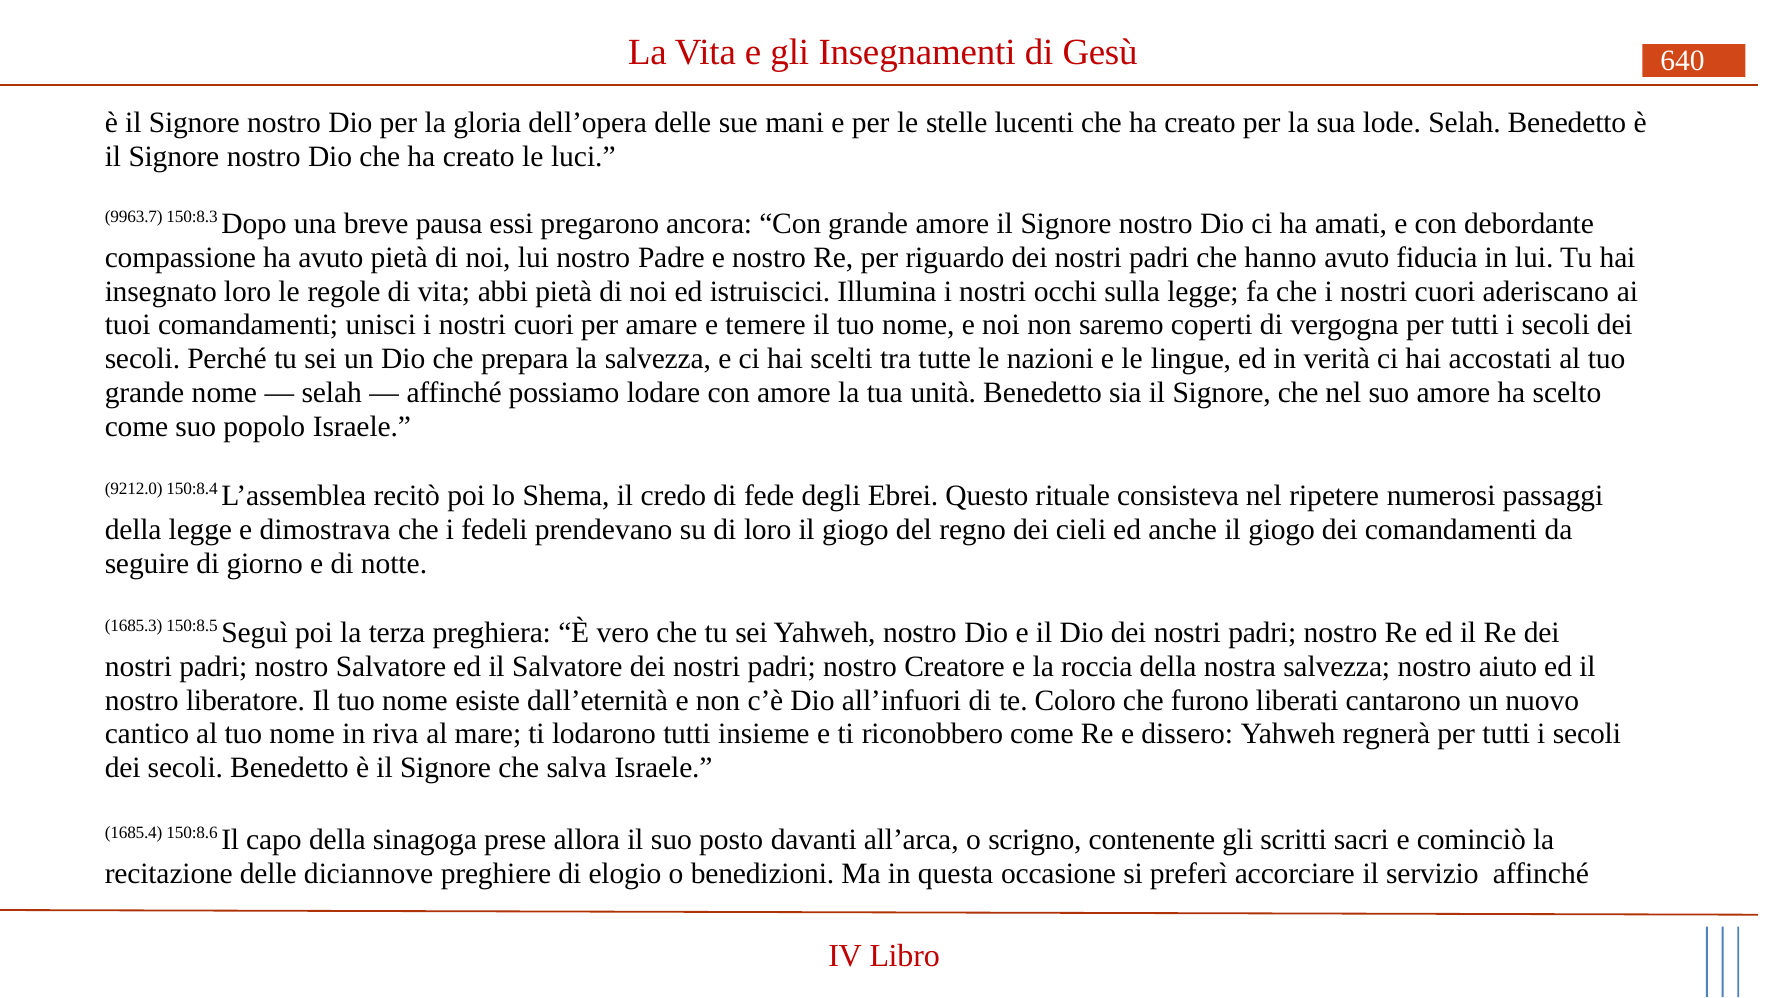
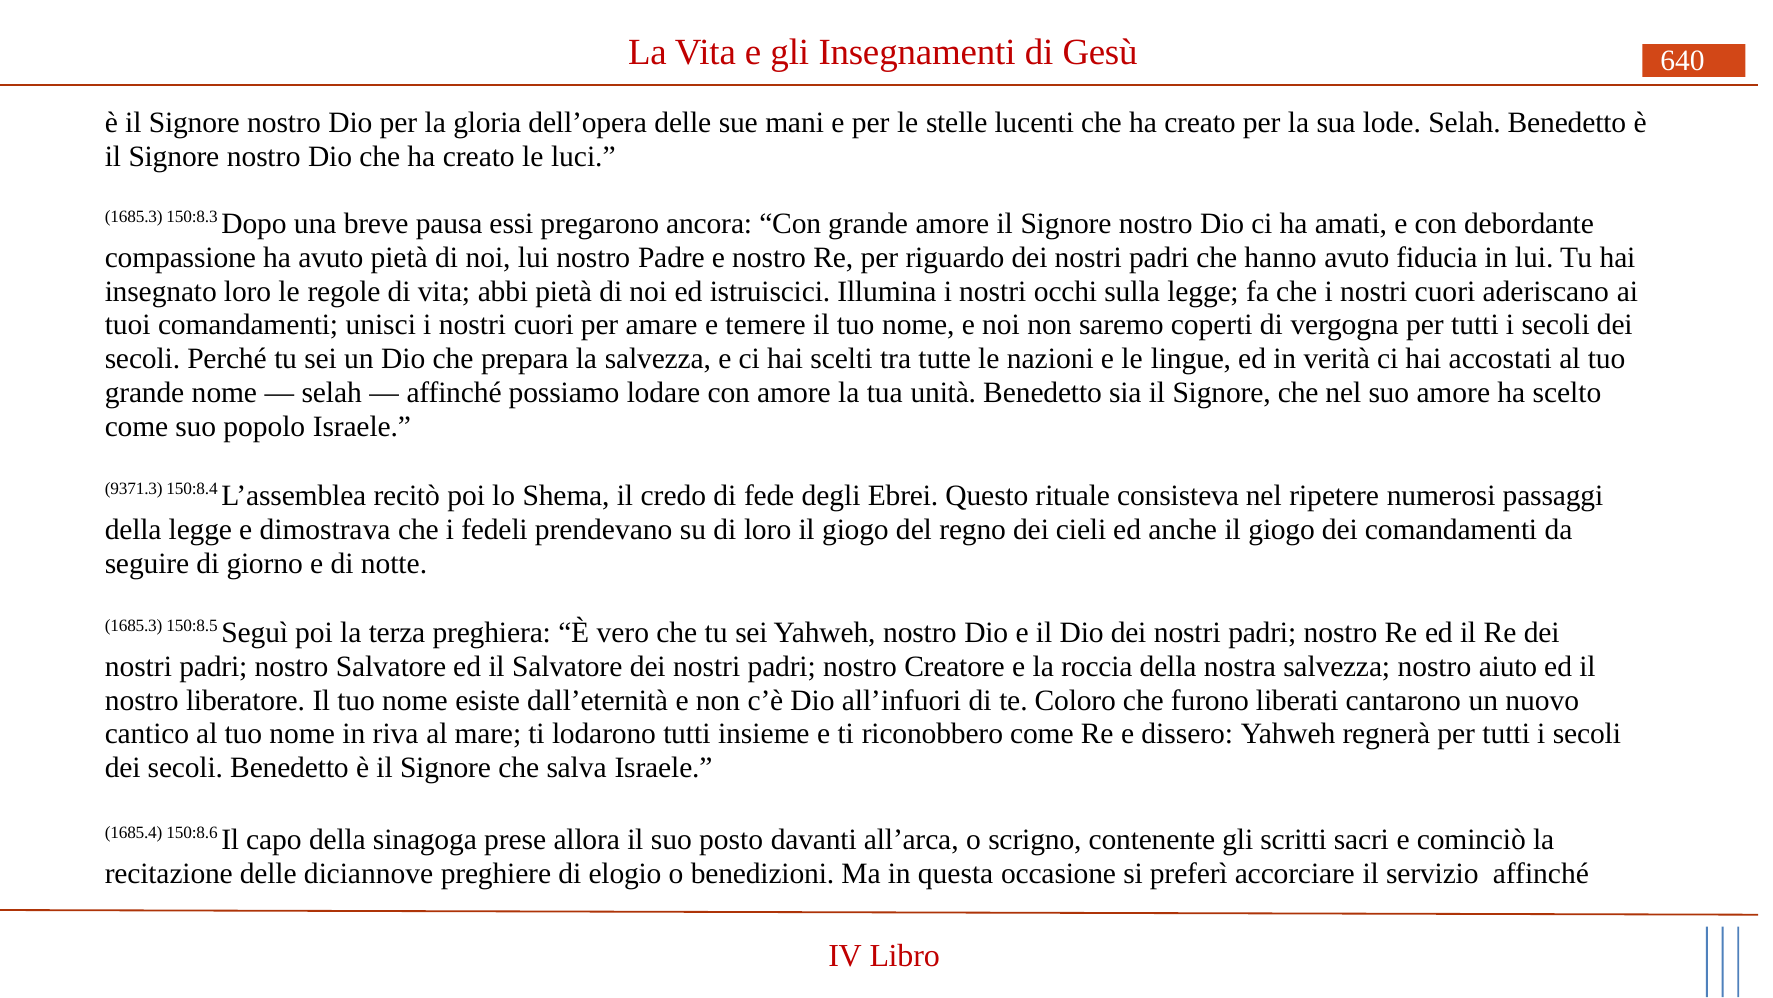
9963.7: 9963.7 -> 1685.3 (134, 217)
9212.0: 9212.0 -> 9371.3 (134, 489)
